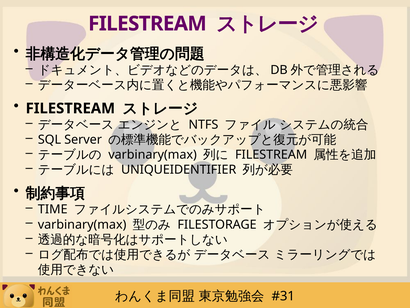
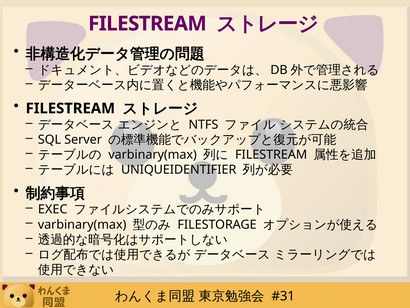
TIME: TIME -> EXEC (53, 209)
